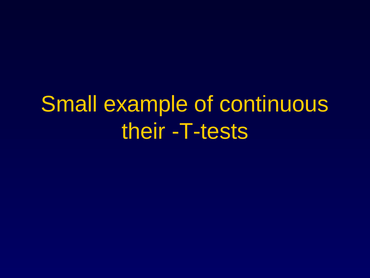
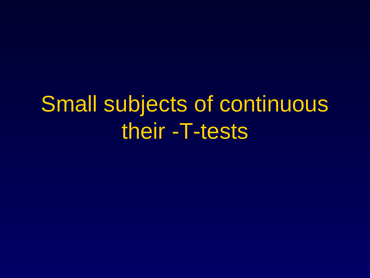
example: example -> subjects (146, 104)
